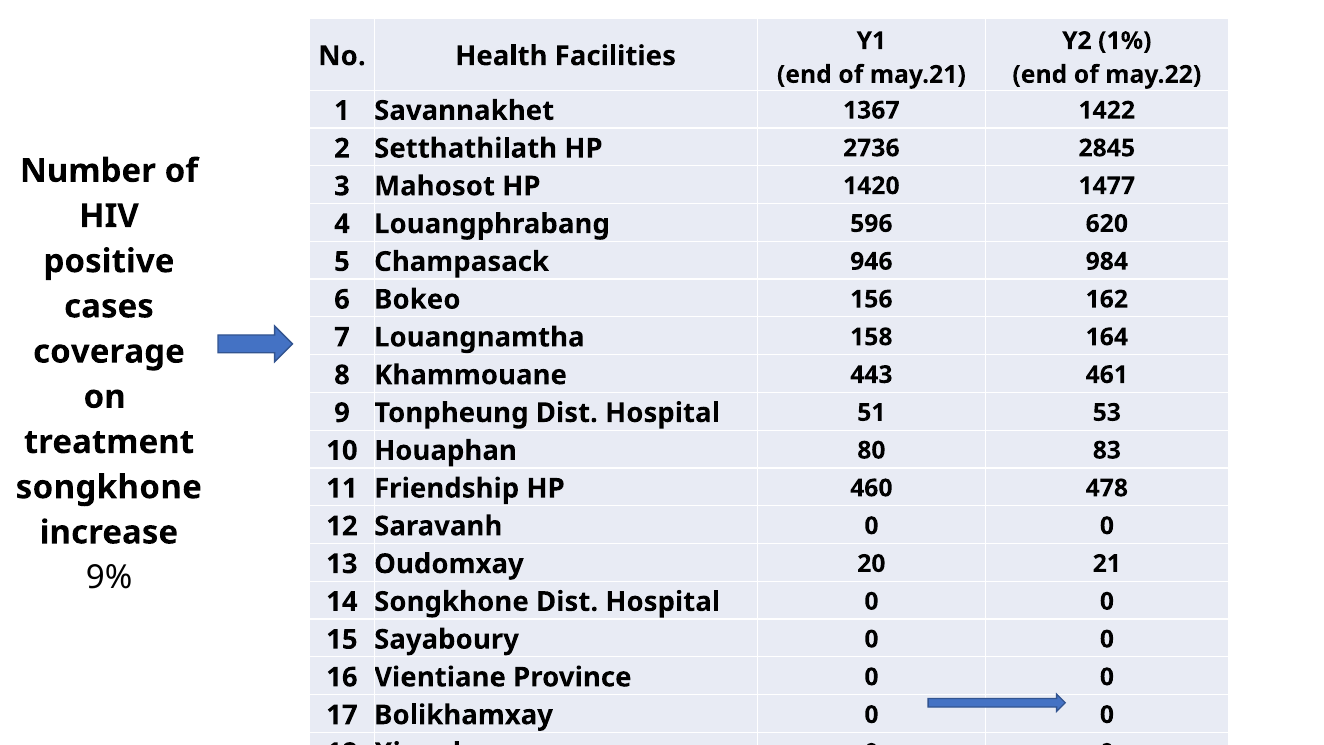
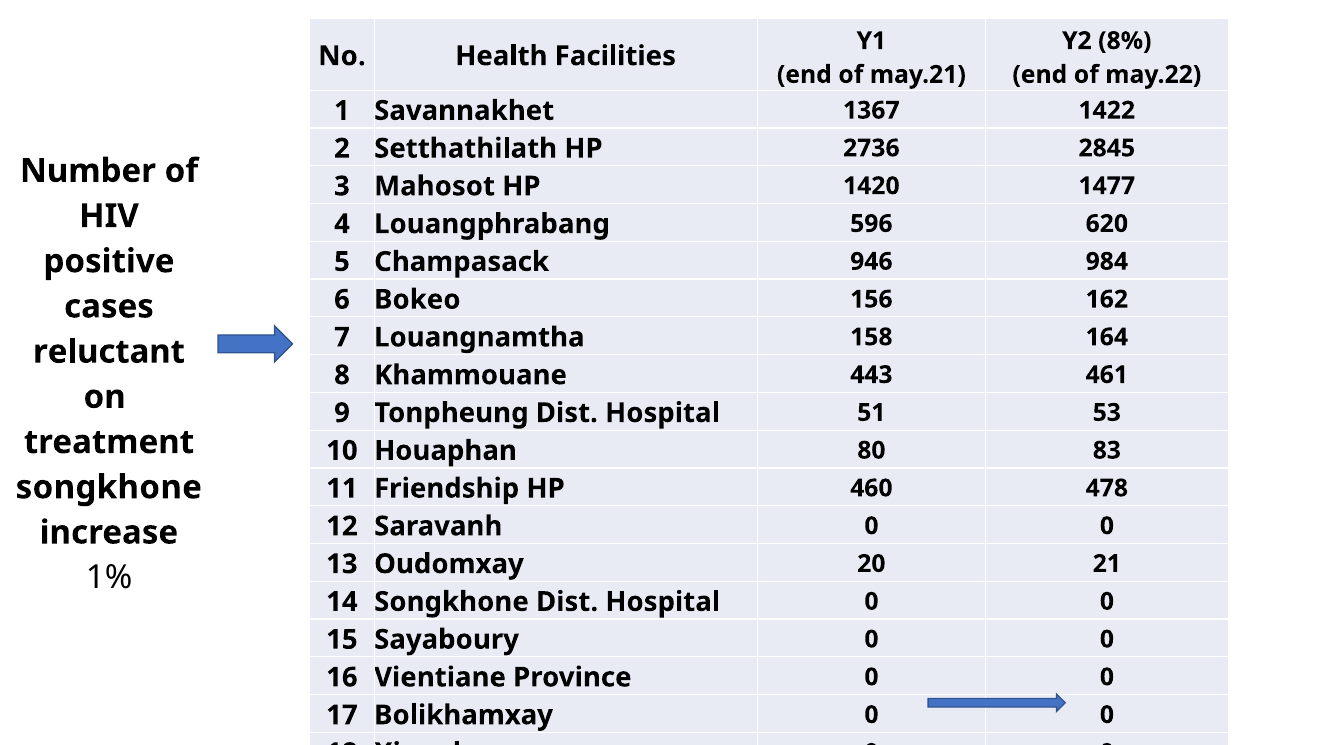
1%: 1% -> 8% (1125, 41)
coverage: coverage -> reluctant (109, 352)
9%: 9% -> 1% (109, 578)
